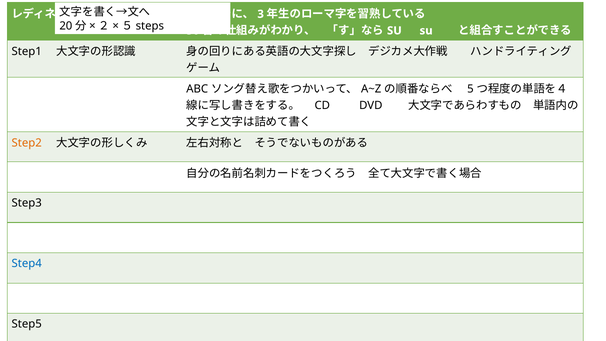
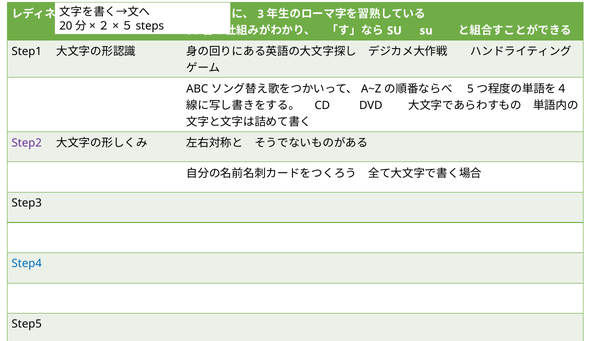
Step2 colour: orange -> purple (27, 143)
